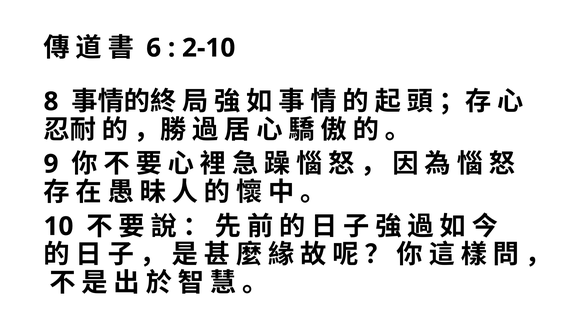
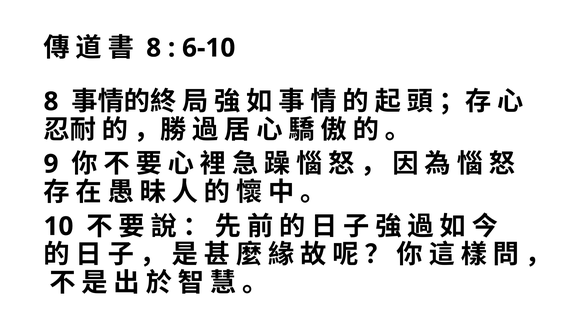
6: 6 -> 8 (154, 48)
2-10: 2-10 -> 6-10 (209, 48)
